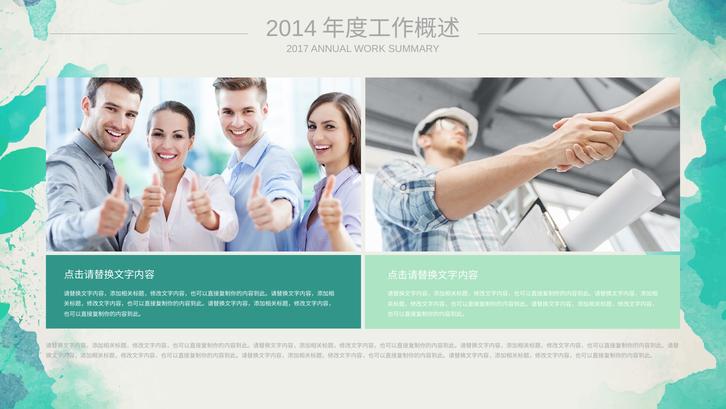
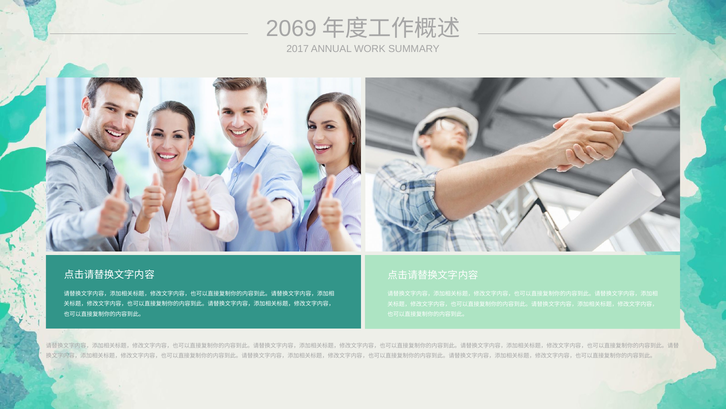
2014: 2014 -> 2069 (291, 29)
